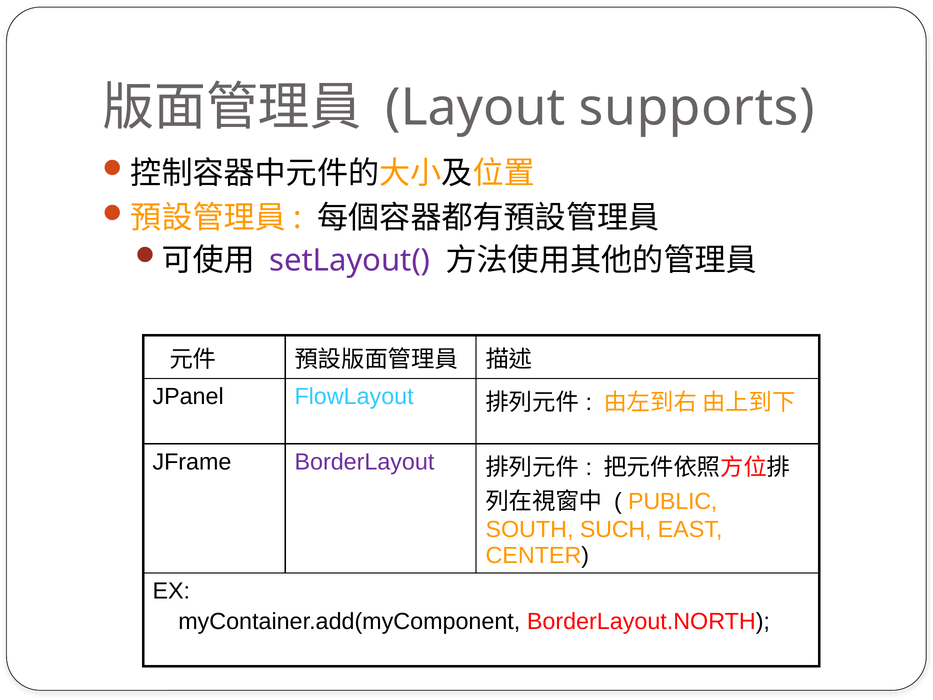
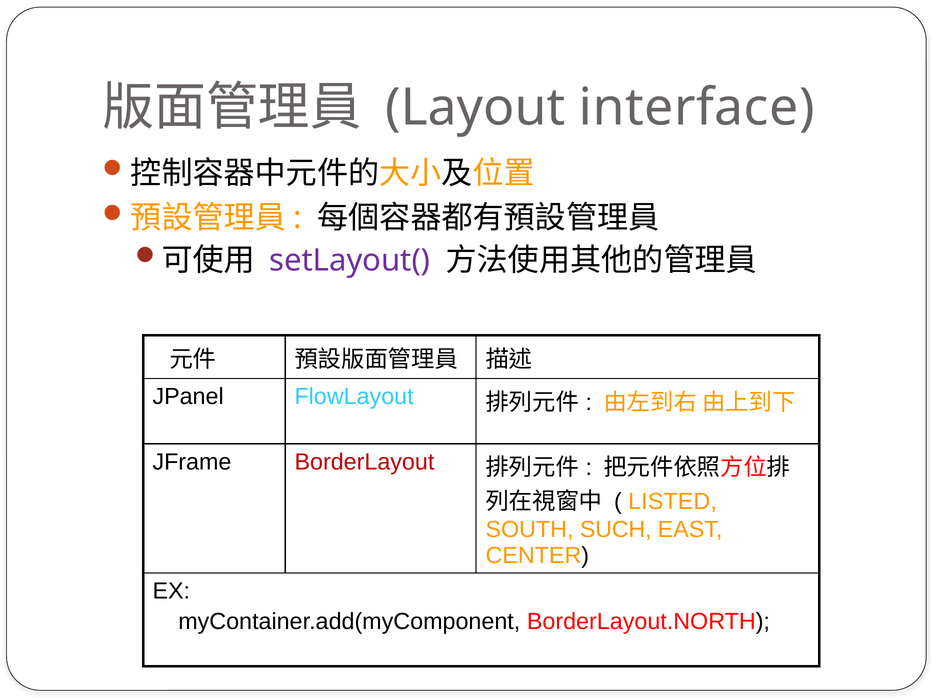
supports: supports -> interface (697, 108)
BorderLayout colour: purple -> red (364, 462)
PUBLIC: PUBLIC -> LISTED (673, 501)
